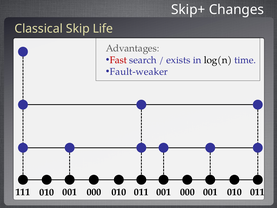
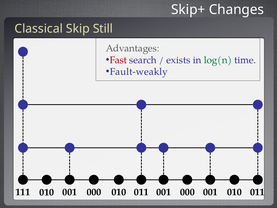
Life: Life -> Still (103, 29)
log(n colour: black -> green (218, 60)
Fault-weaker: Fault-weaker -> Fault-weakly (139, 72)
